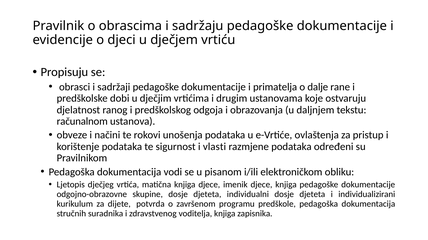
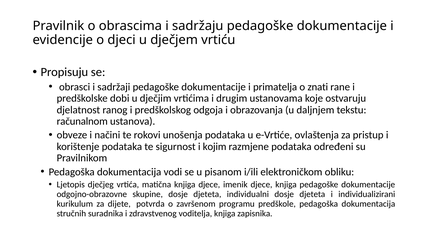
dalje: dalje -> znati (318, 87)
vlasti: vlasti -> kojim (215, 147)
